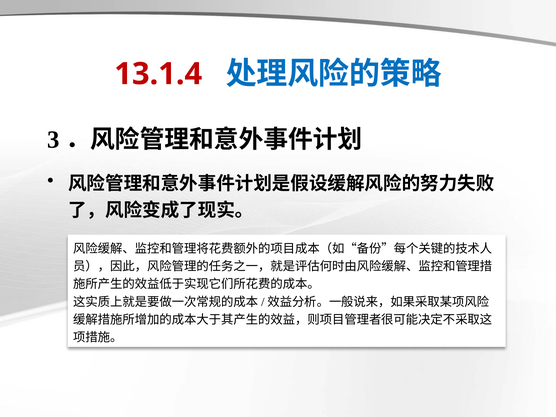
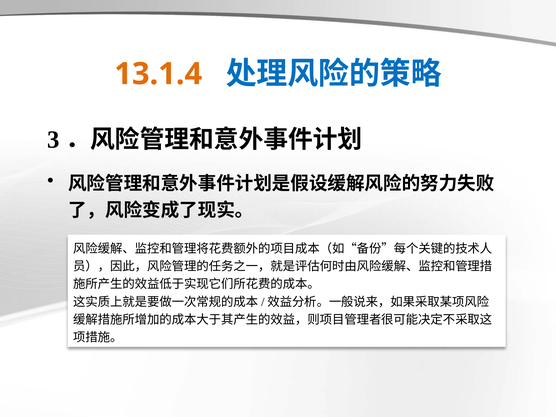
13.1.4 colour: red -> orange (158, 74)
